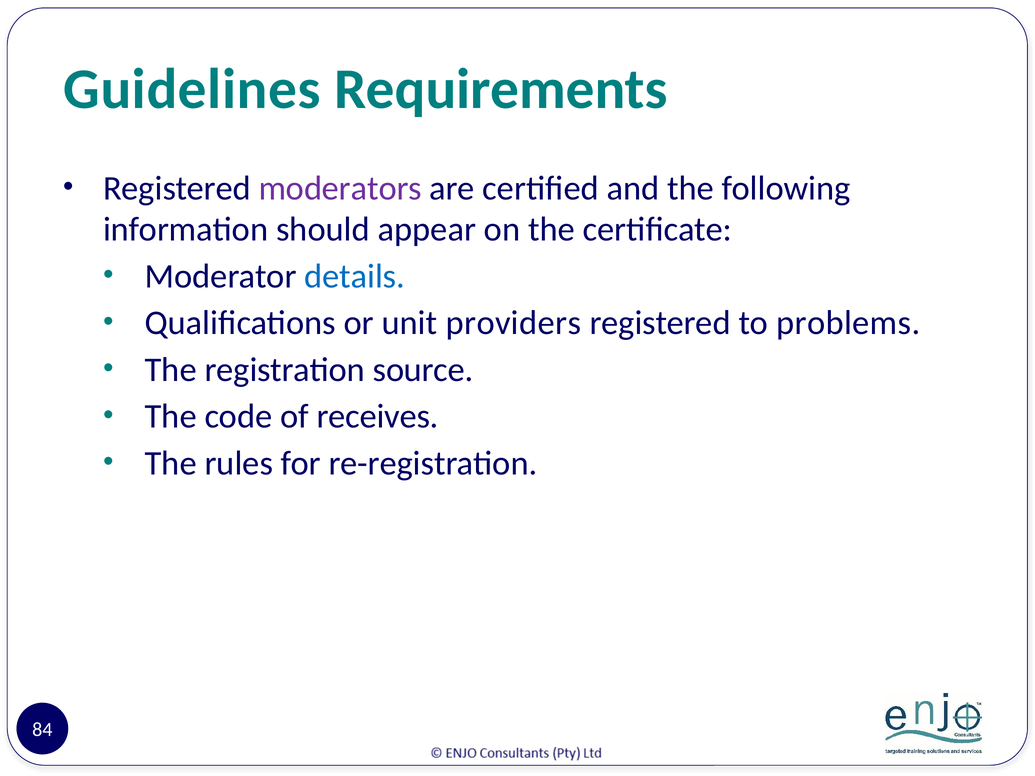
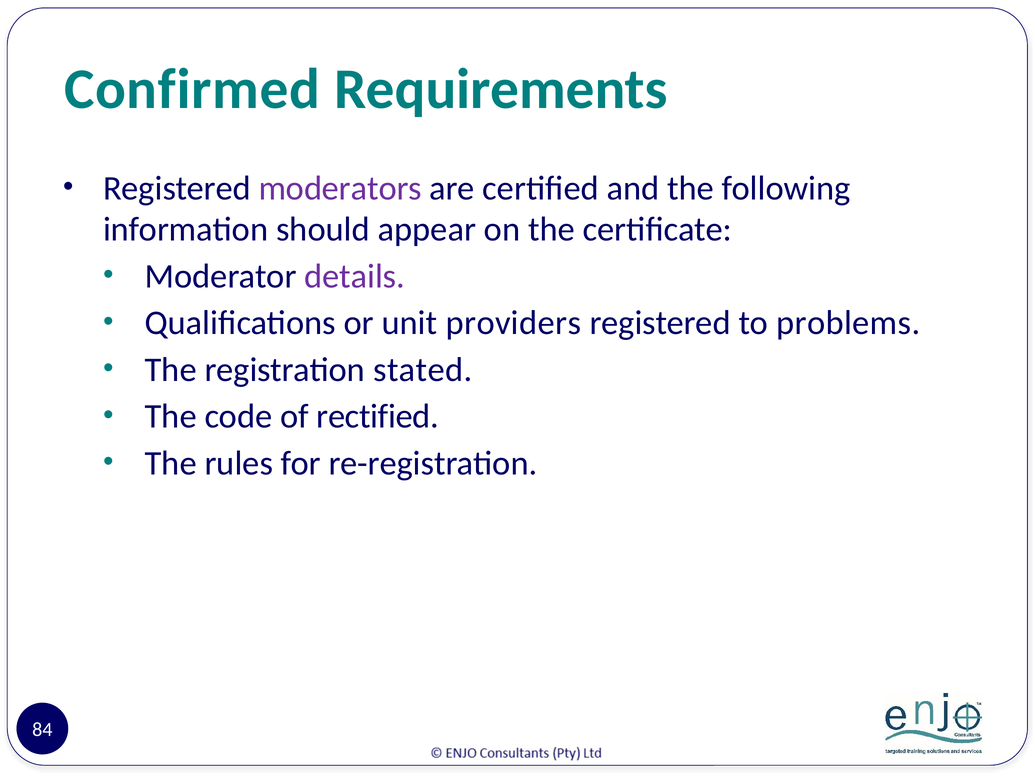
Guidelines: Guidelines -> Confirmed (192, 89)
details colour: blue -> purple (355, 276)
source: source -> stated (423, 370)
receives: receives -> rectified (378, 417)
